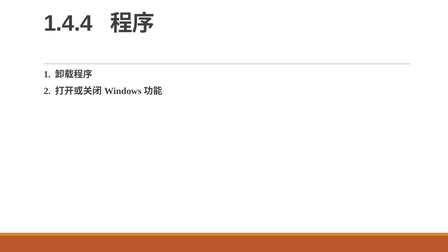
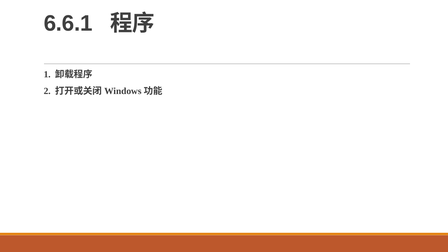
1.4.4: 1.4.4 -> 6.6.1 (68, 23)
